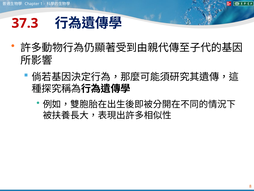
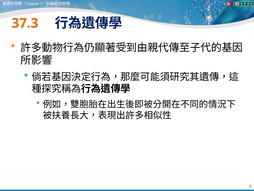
37.3 colour: red -> orange (25, 23)
